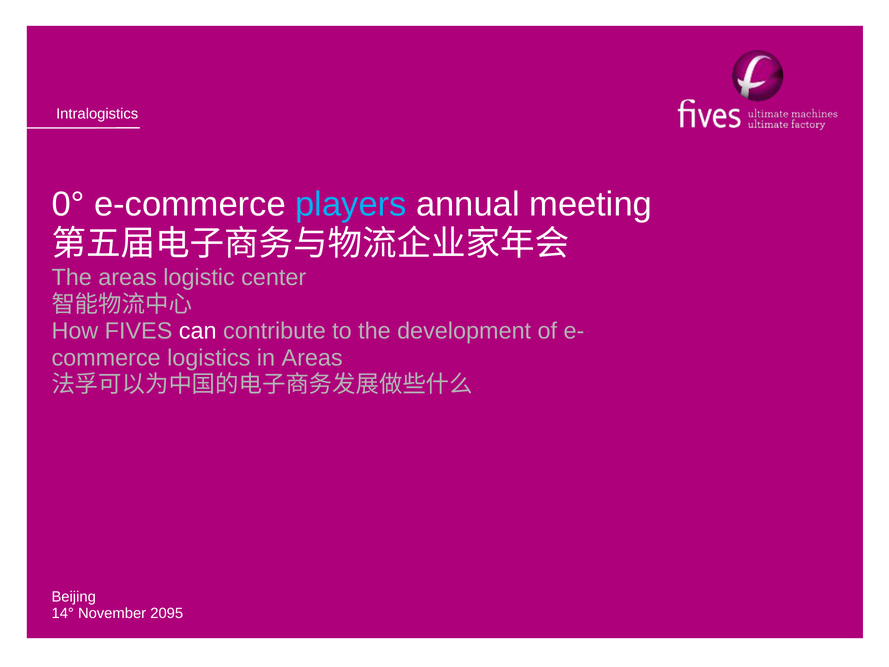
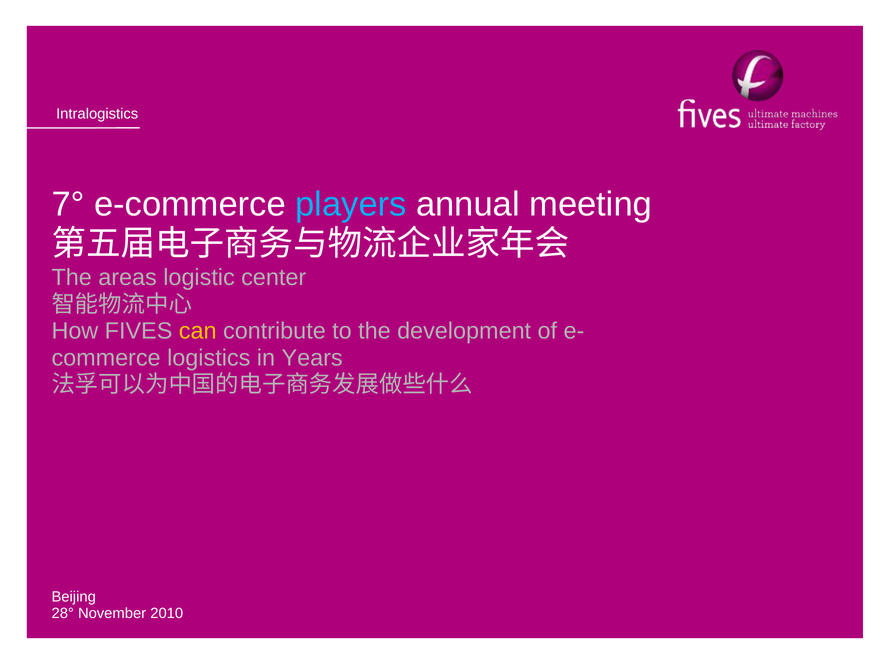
0°: 0° -> 7° (68, 204)
can colour: white -> yellow (198, 331)
in Areas: Areas -> Years (312, 358)
14°: 14° -> 28° (63, 613)
2095: 2095 -> 2010 (167, 613)
